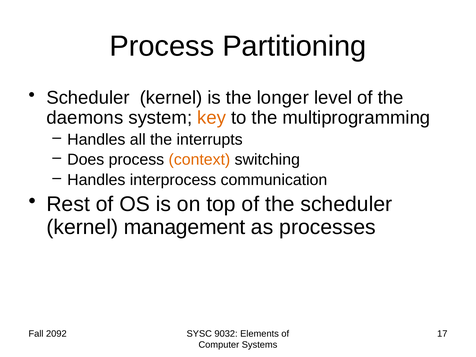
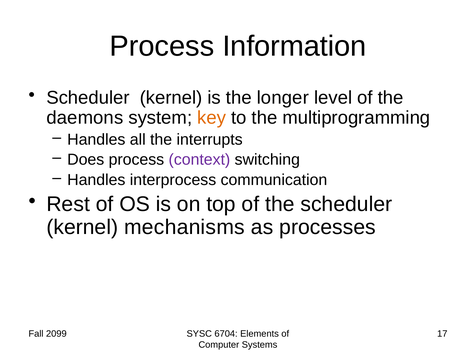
Partitioning: Partitioning -> Information (294, 46)
context colour: orange -> purple (199, 160)
management: management -> mechanisms (184, 227)
2092: 2092 -> 2099 (56, 334)
9032: 9032 -> 6704 (226, 334)
